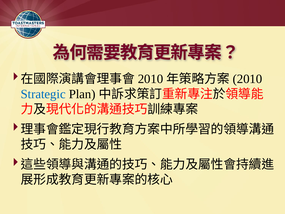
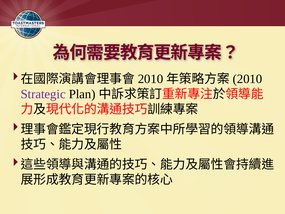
Strategic colour: blue -> purple (43, 94)
